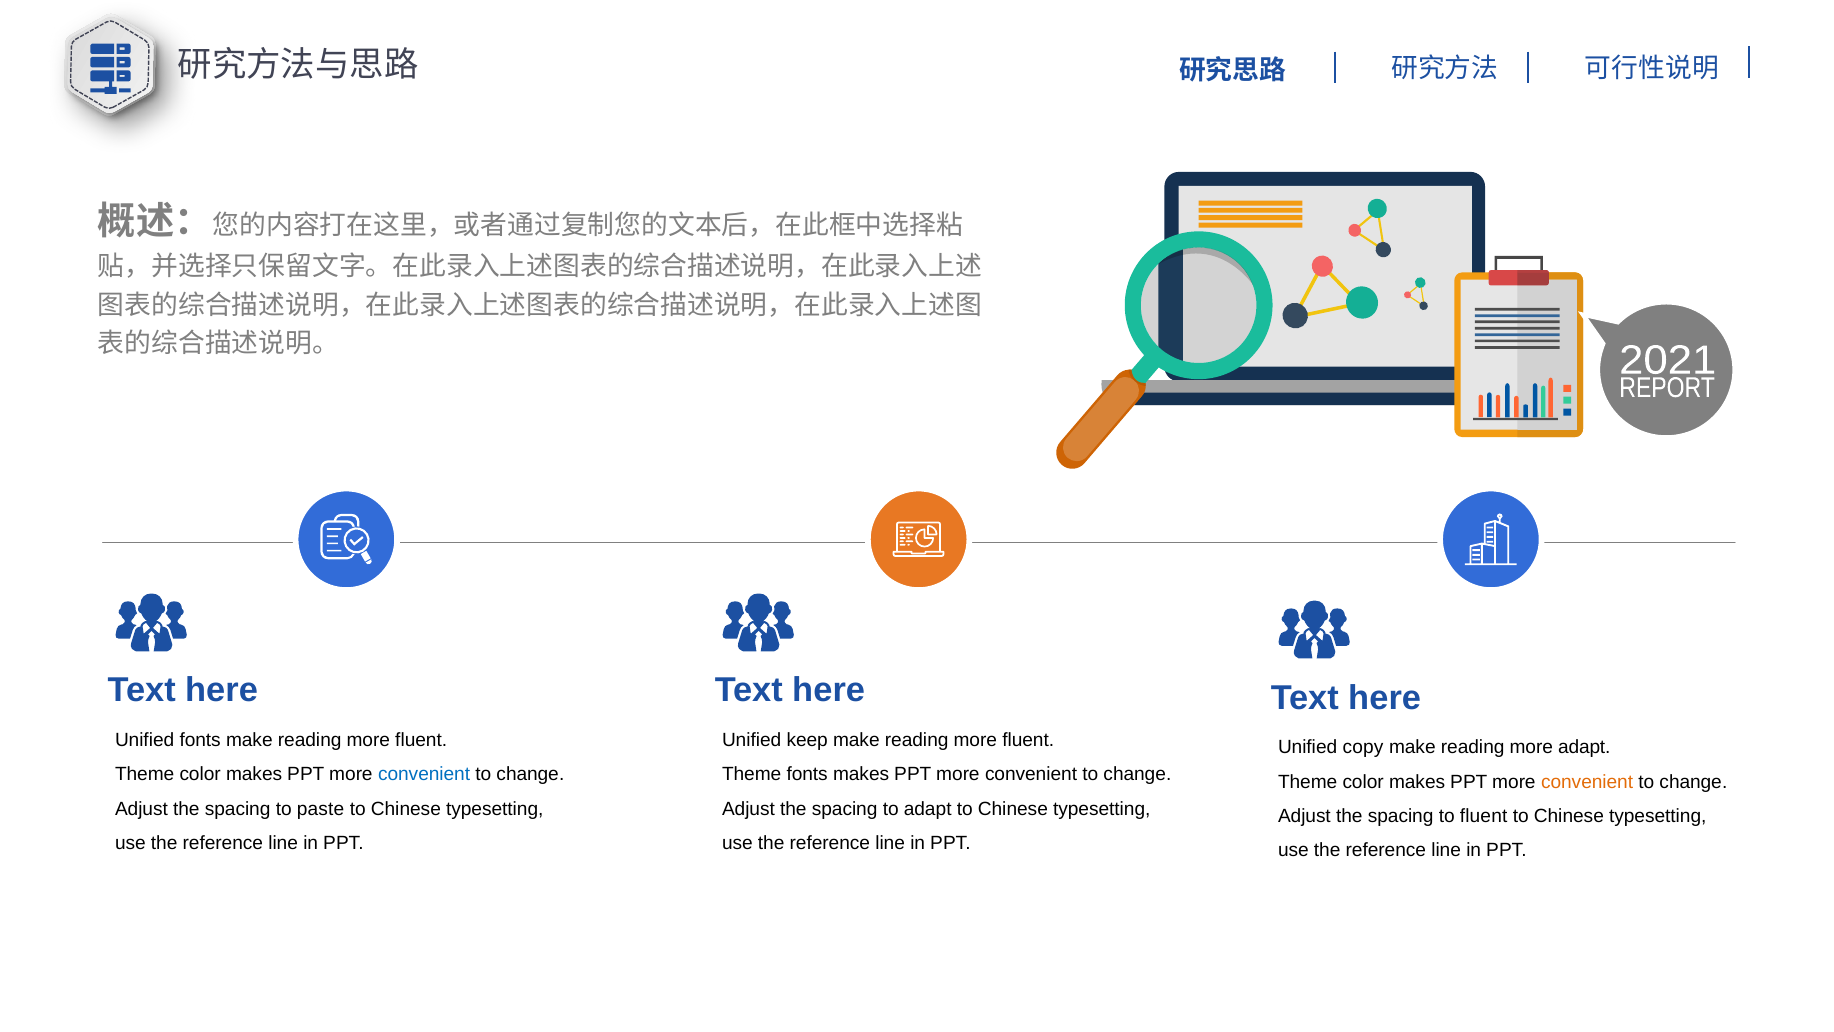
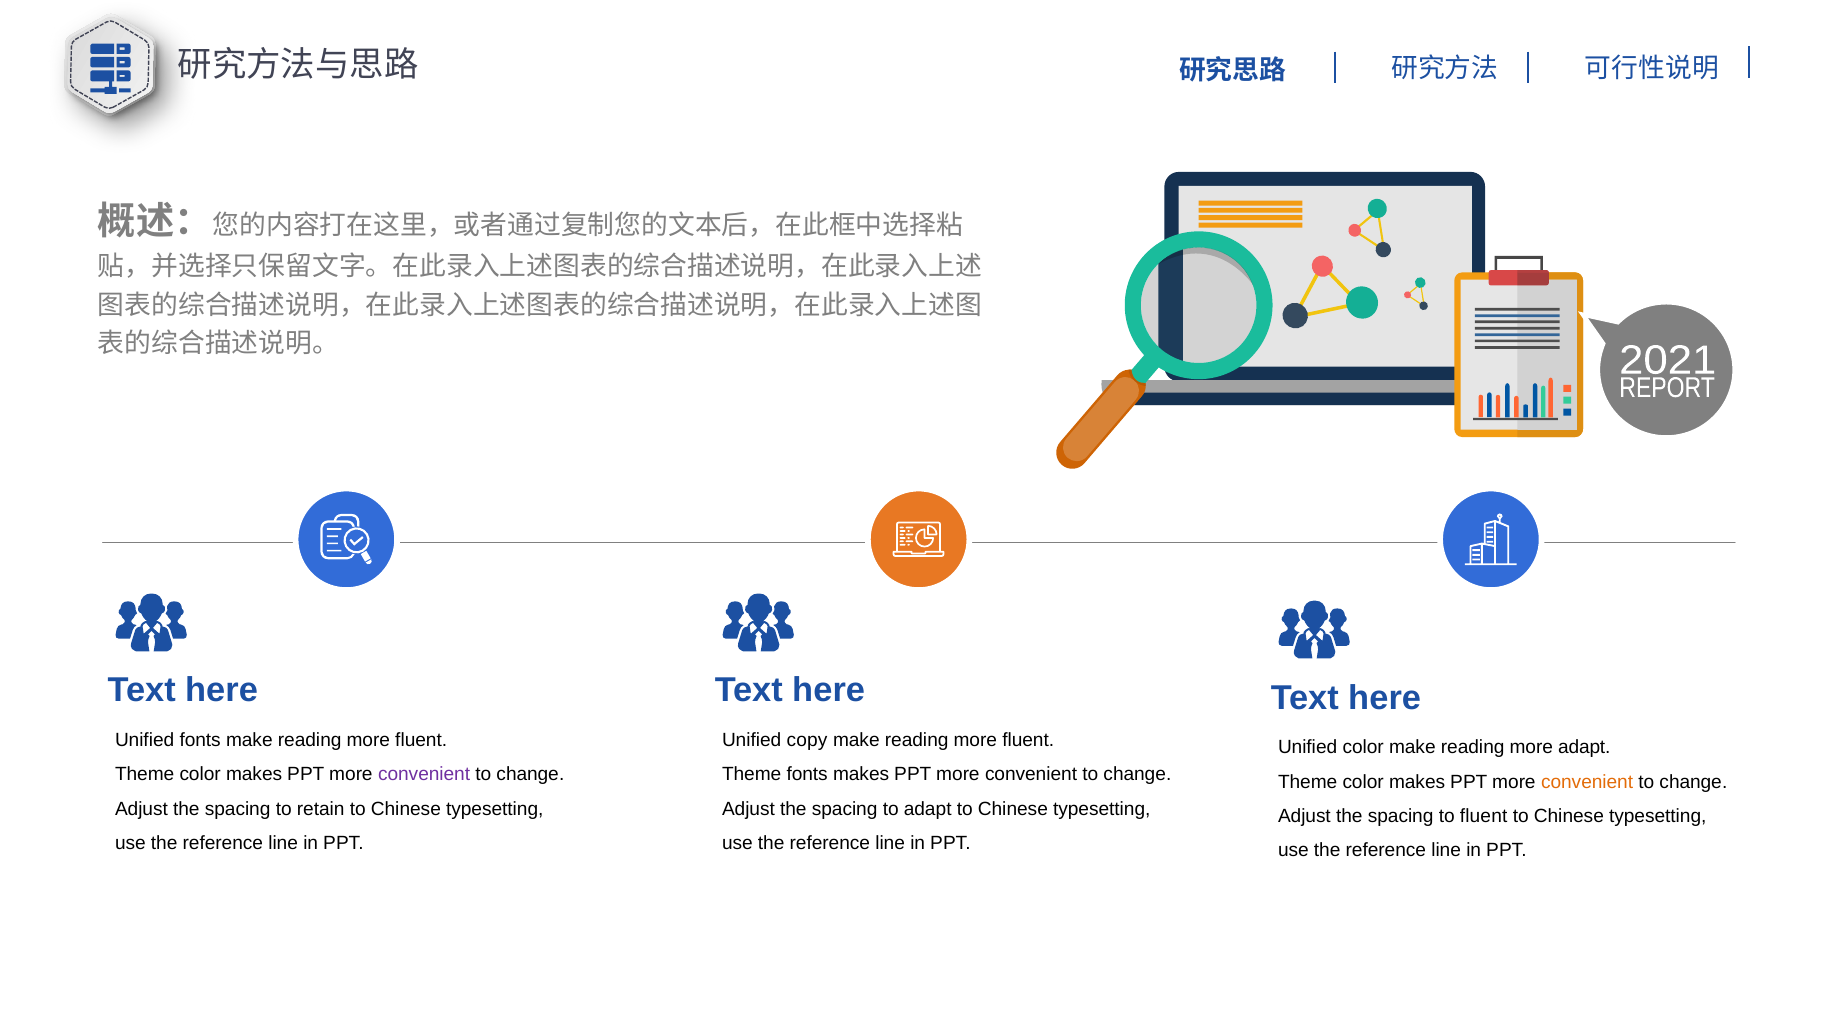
keep: keep -> copy (807, 740)
Unified copy: copy -> color (1363, 747)
convenient colour: blue -> purple (424, 774)
paste: paste -> retain (321, 809)
